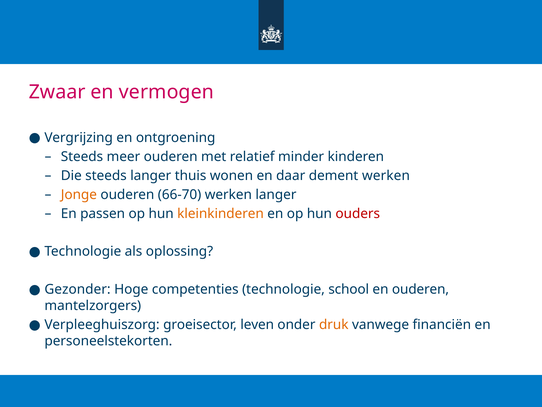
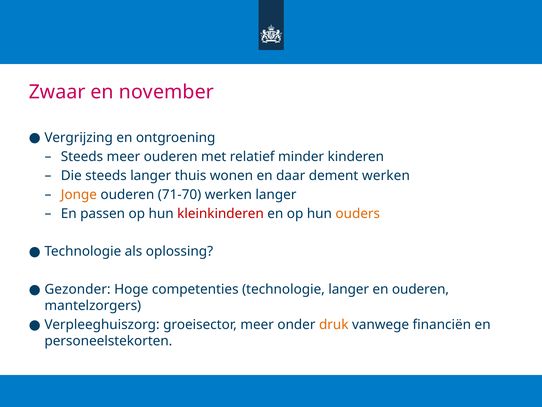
vermogen: vermogen -> november (166, 92)
66-70: 66-70 -> 71-70 (180, 194)
kleinkinderen colour: orange -> red (220, 213)
ouders colour: red -> orange (358, 213)
technologie school: school -> langer (349, 289)
groeisector leven: leven -> meer (257, 324)
